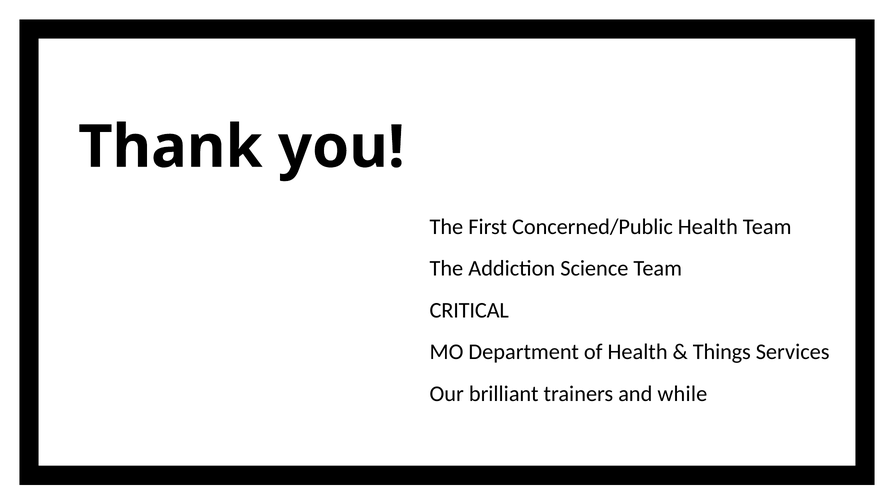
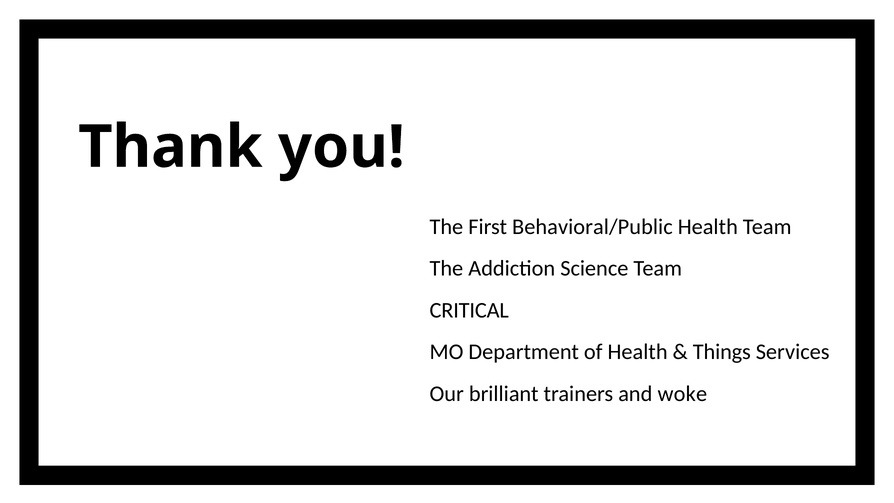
Concerned/Public: Concerned/Public -> Behavioral/Public (592, 227)
while: while -> woke (682, 394)
